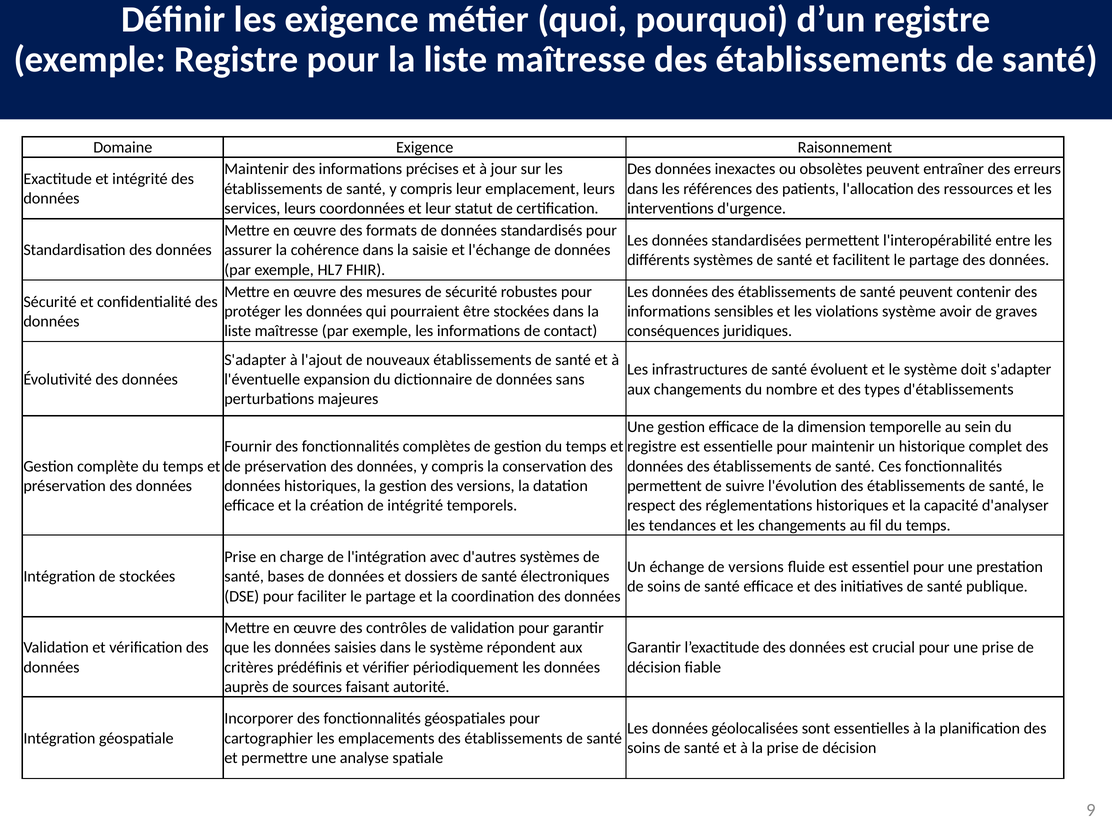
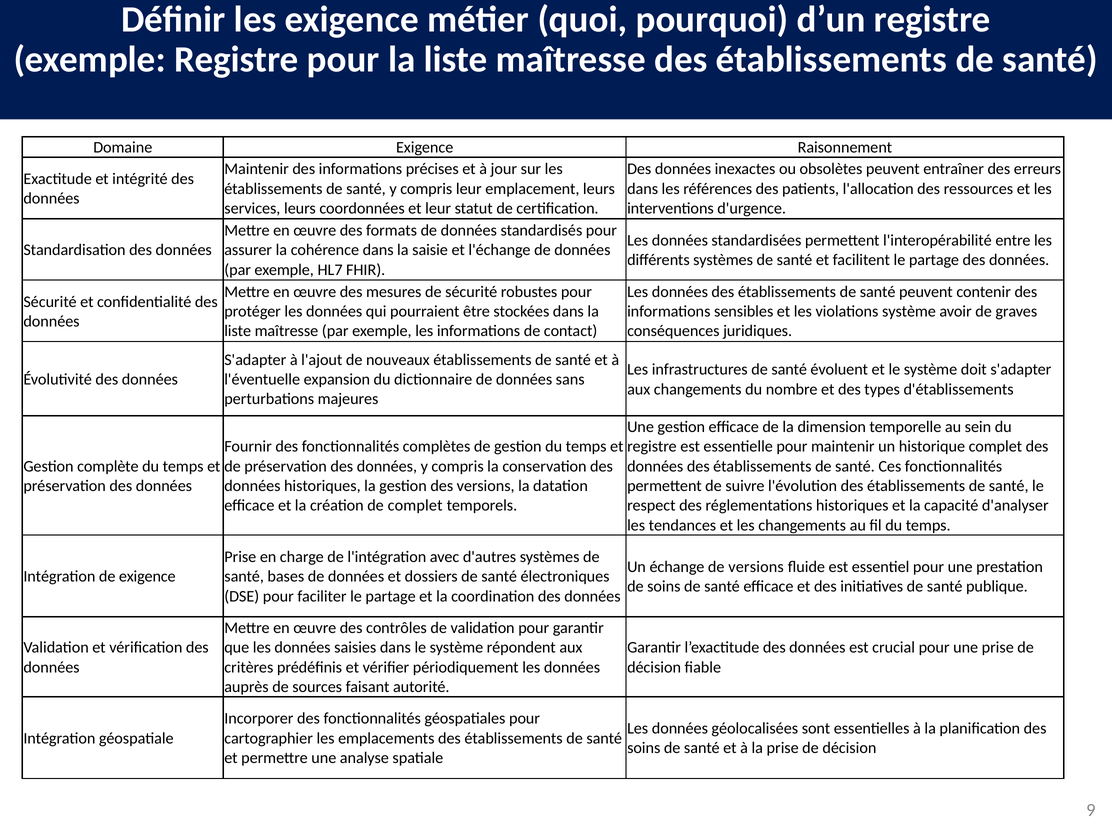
de intégrité: intégrité -> complet (415, 506)
de stockées: stockées -> exigence (147, 577)
